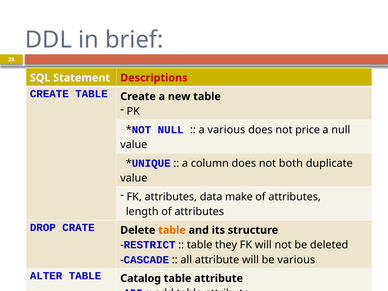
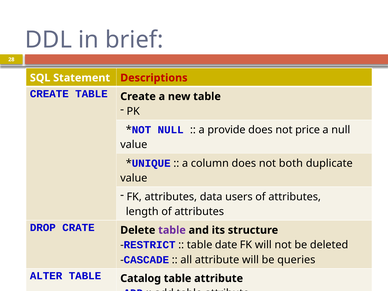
a various: various -> provide (226, 130)
make: make -> users (239, 197)
table colour: orange -> purple (172, 230)
they: they -> date (226, 245)
be various: various -> queries (296, 260)
